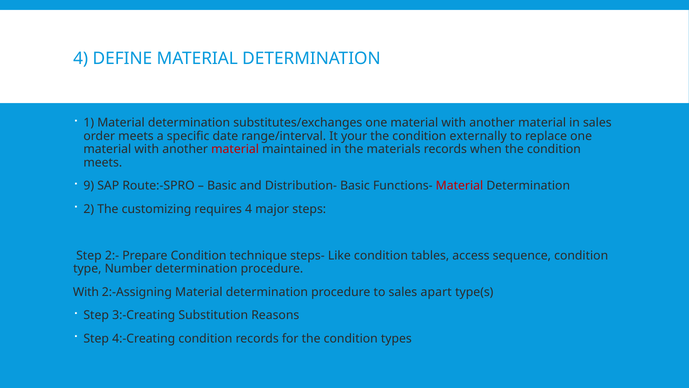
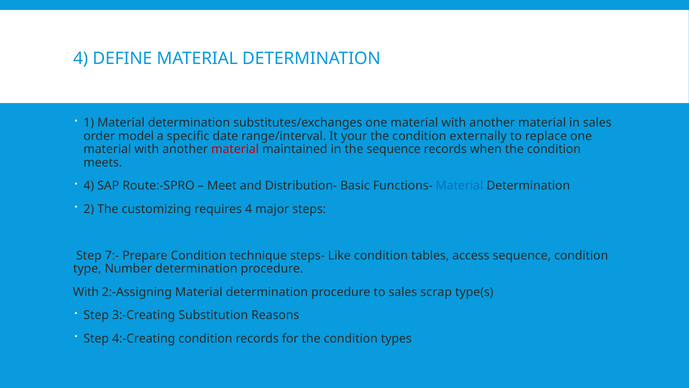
order meets: meets -> model (136, 136)
the materials: materials -> sequence (394, 149)
9: 9 -> 4 (89, 186)
Basic: Basic -> Meet (222, 186)
Material colour: red -> blue (459, 186)
2:-: 2:- -> 7:- (112, 255)
apart: apart -> scrap (436, 292)
